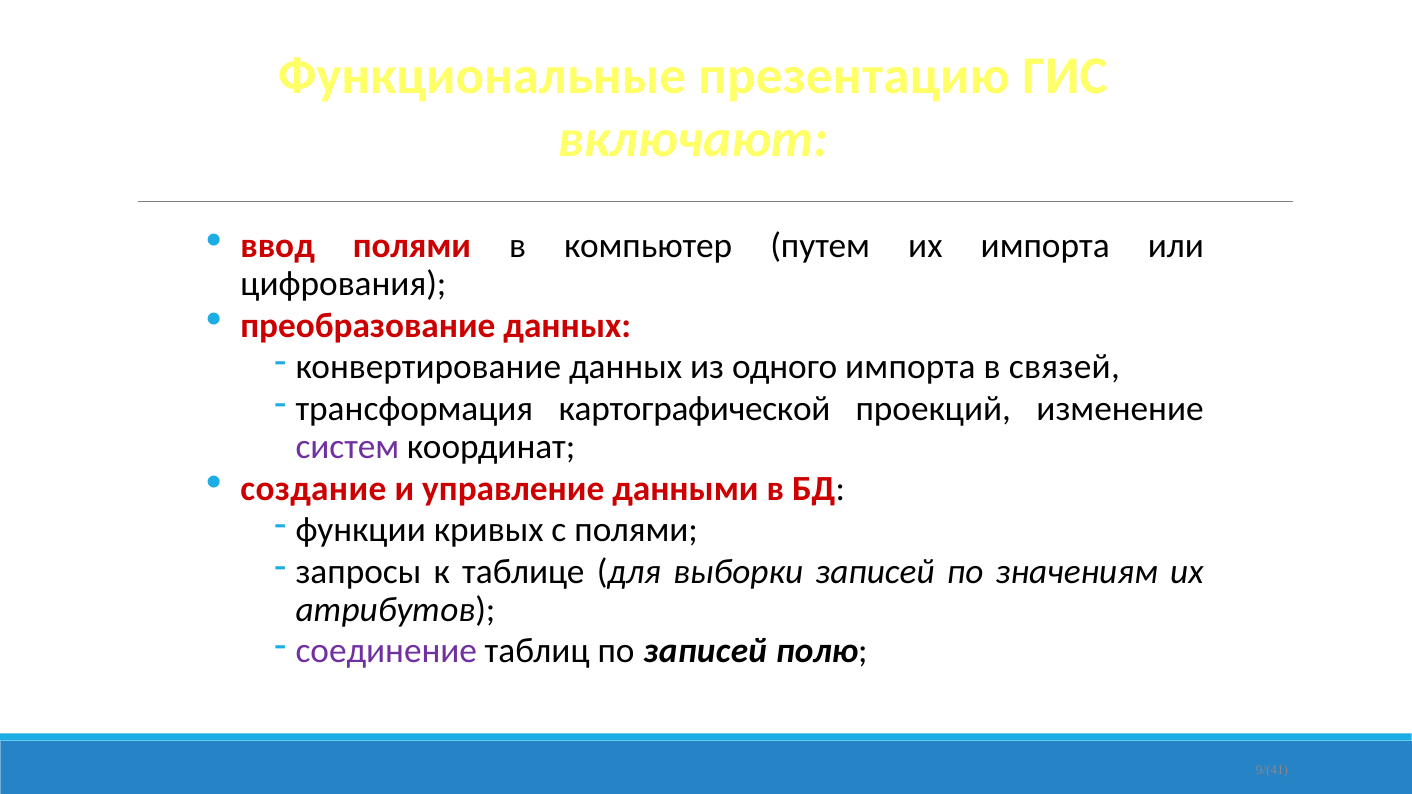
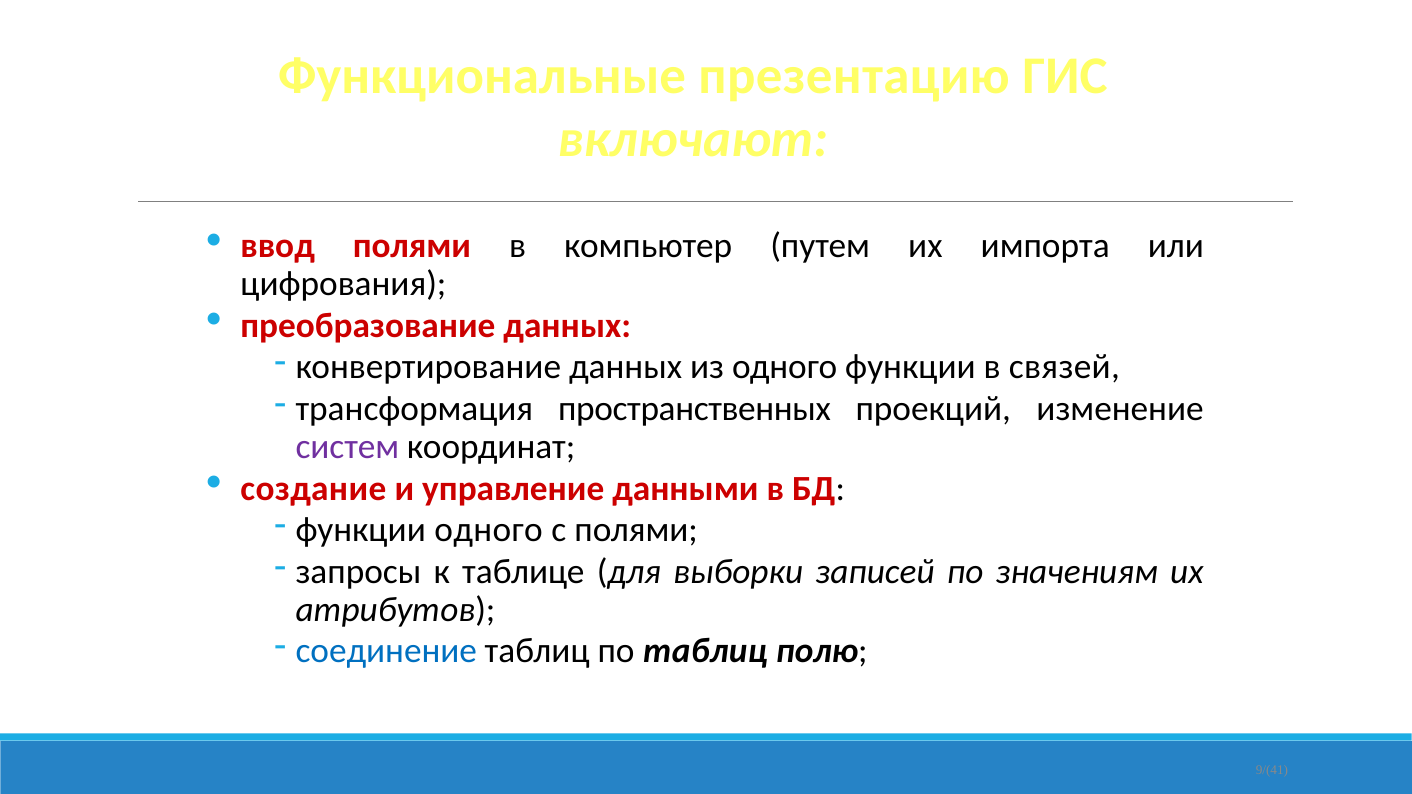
одного импорта: импорта -> функции (910, 367)
картографической: картографической -> пространственных (695, 409)
функции кривых: кривых -> одного (489, 530)
соединение colour: purple -> blue (386, 651)
по записей: записей -> таблиц (705, 651)
